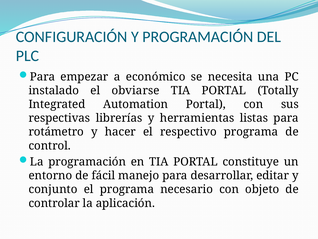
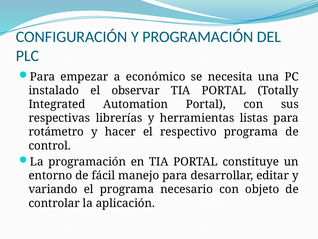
obviarse: obviarse -> observar (136, 90)
conjunto: conjunto -> variando (53, 189)
